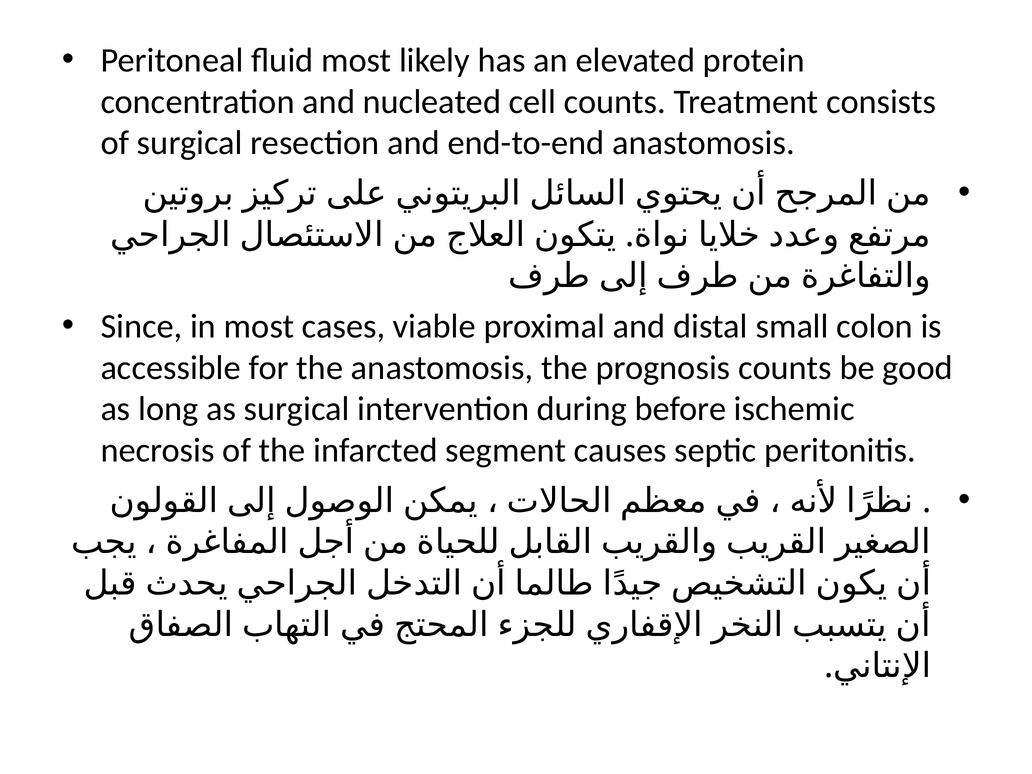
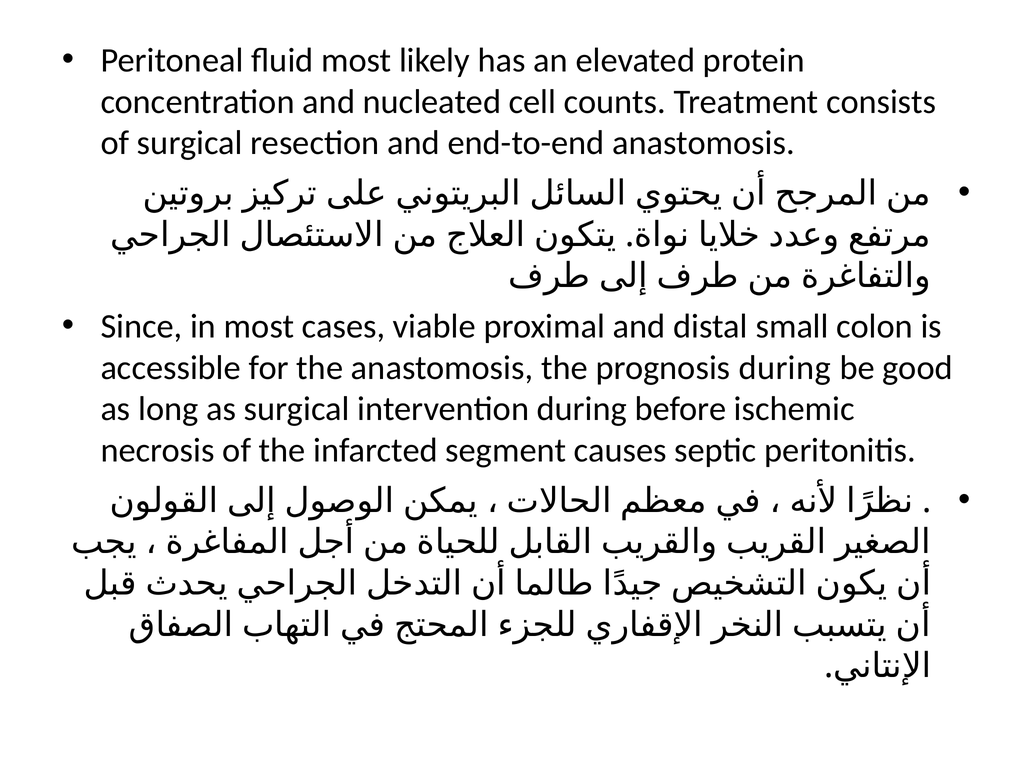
prognosis counts: counts -> during (785, 368)
